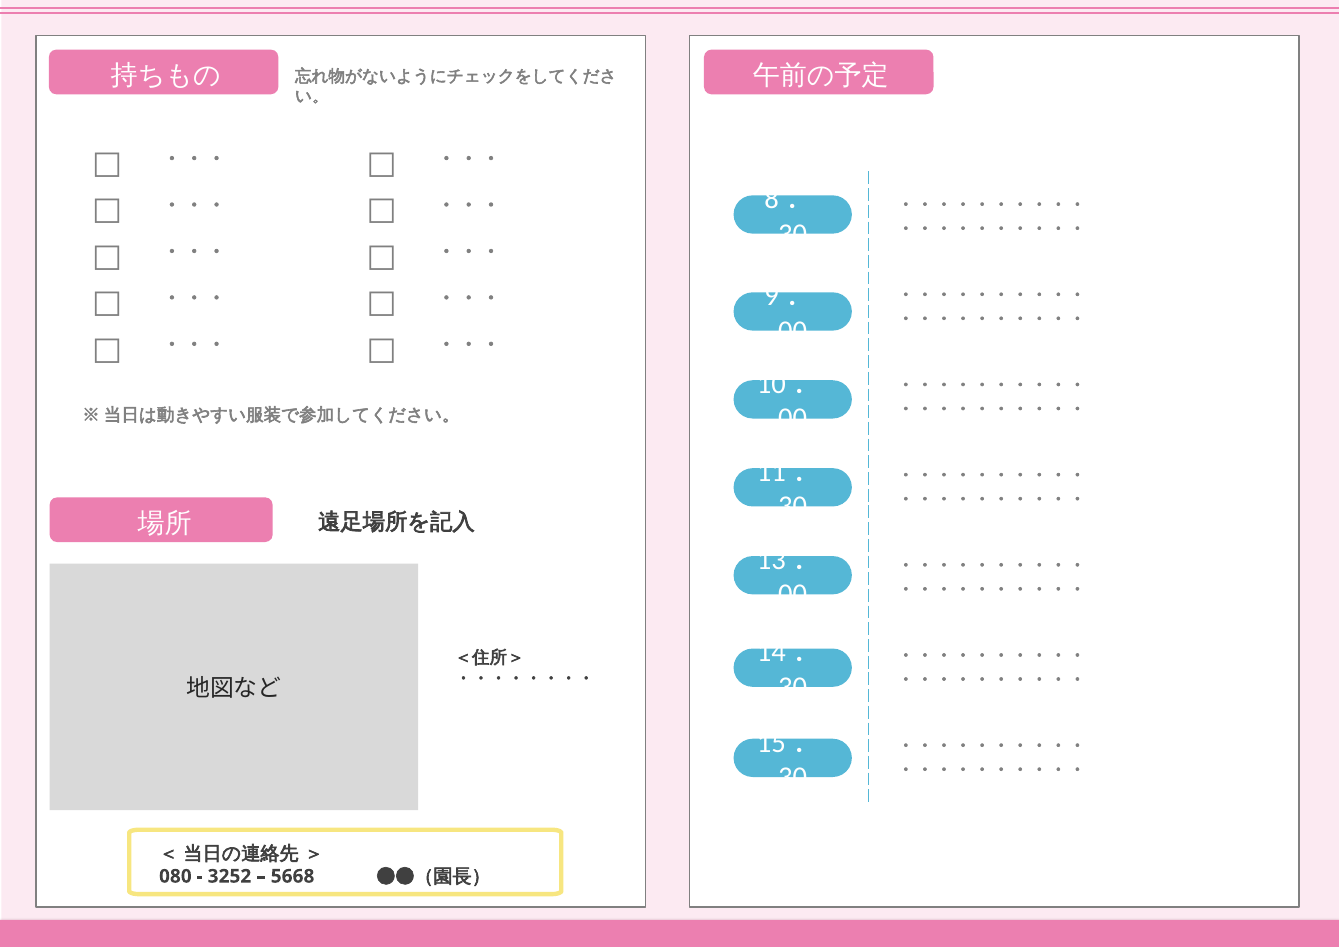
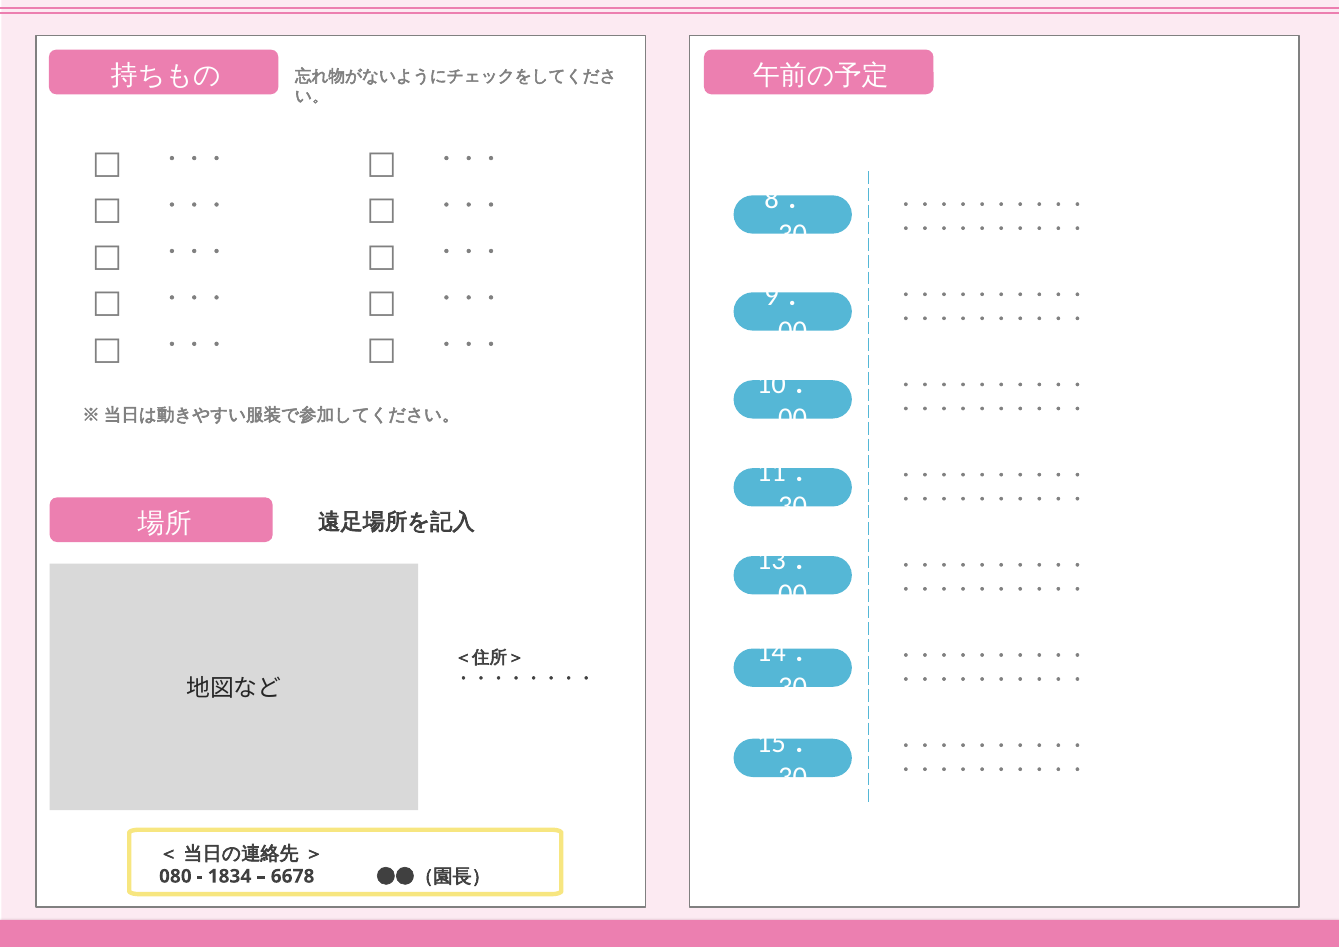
3252: 3252 -> 1834 (229, 876)
5668: 5668 -> 6678 (293, 876)
